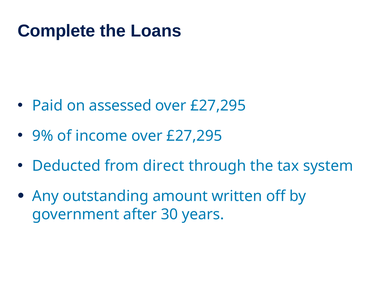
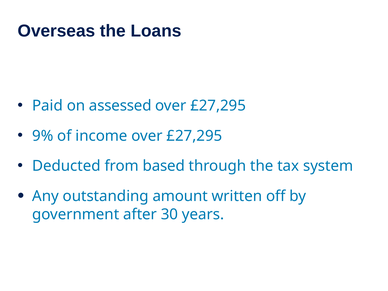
Complete: Complete -> Overseas (56, 31)
direct: direct -> based (164, 166)
